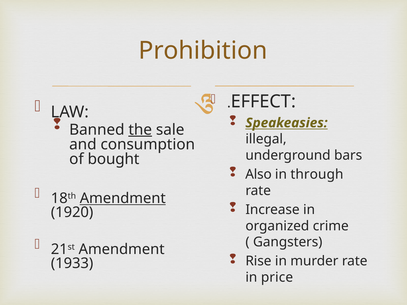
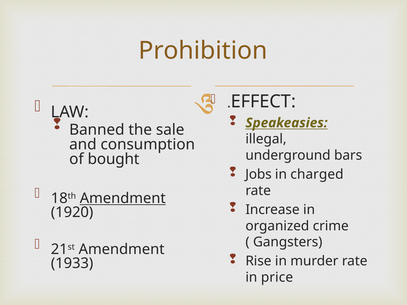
the underline: present -> none (140, 130)
Also: Also -> Jobs (259, 175)
through: through -> charged (317, 175)
